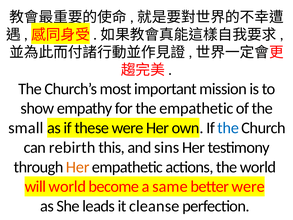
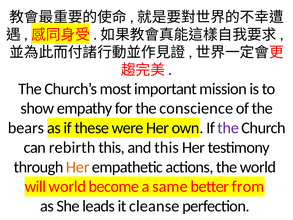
the empathetic: empathetic -> conscience (196, 108)
small: small -> bears (26, 128)
the colour: blue -> purple (228, 128)
and sins: sins -> this (167, 147)
better were: were -> from (248, 186)
